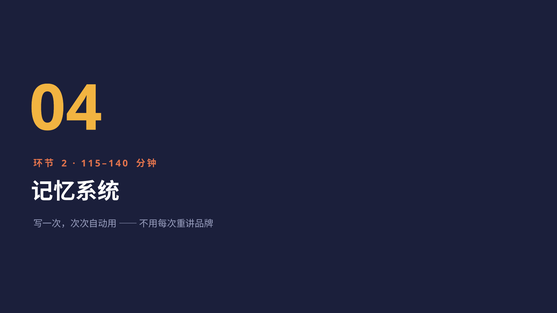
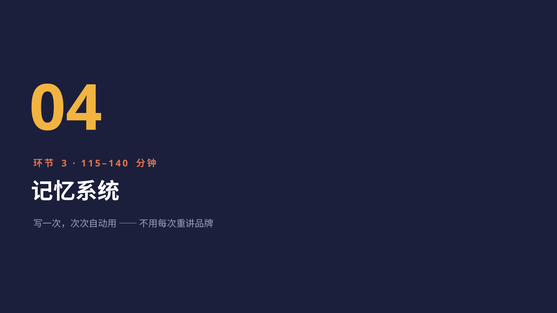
2: 2 -> 3 (64, 164)
